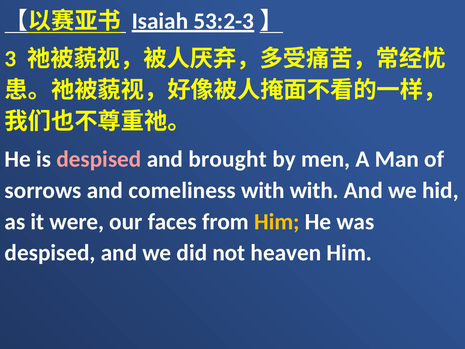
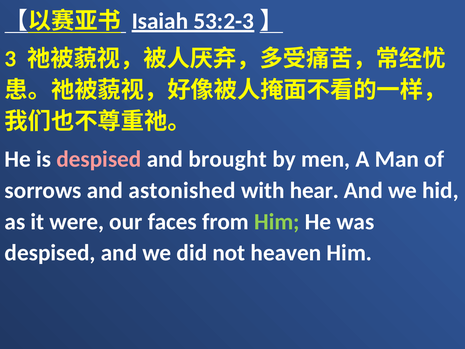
comeliness: comeliness -> astonished (182, 190)
with with: with -> hear (314, 190)
Him colour: yellow -> light green (277, 222)
